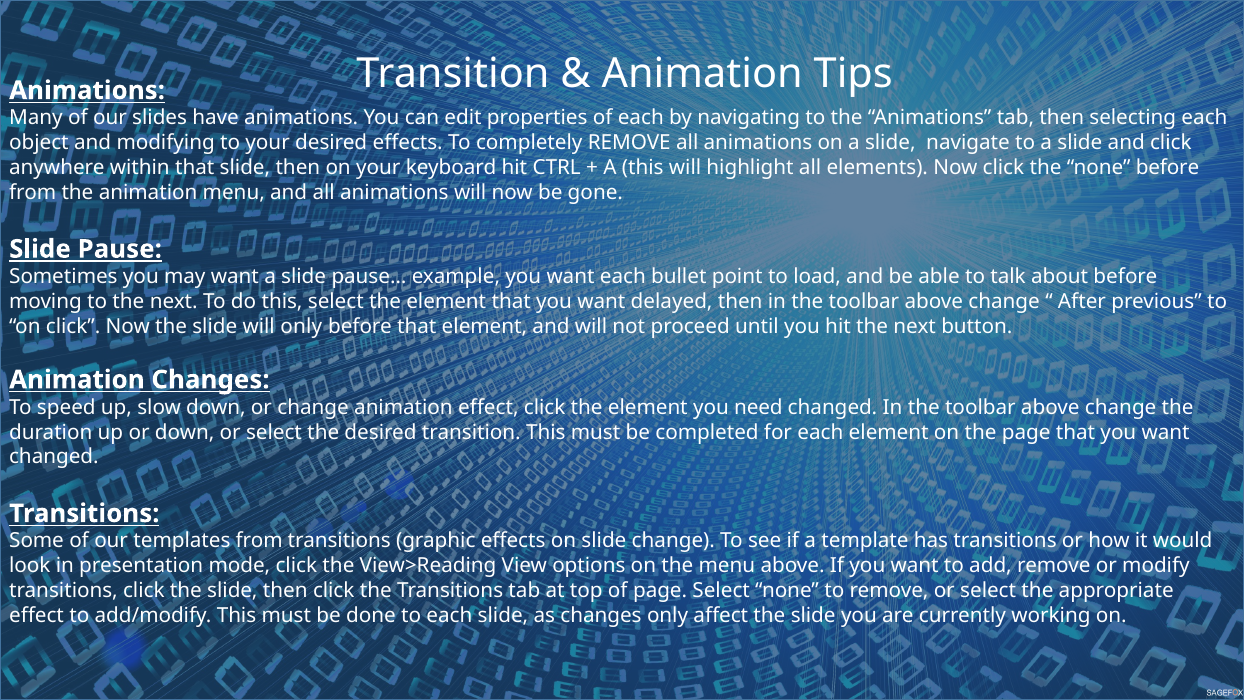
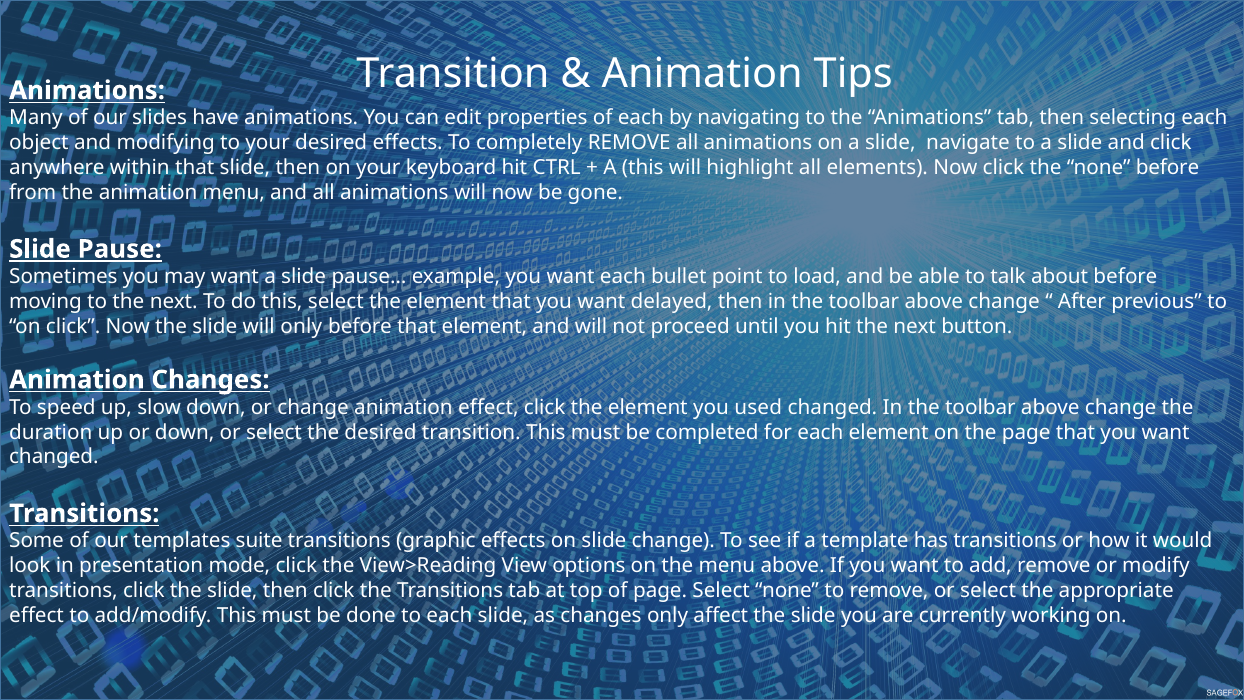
need: need -> used (758, 407)
templates from: from -> suite (259, 541)
